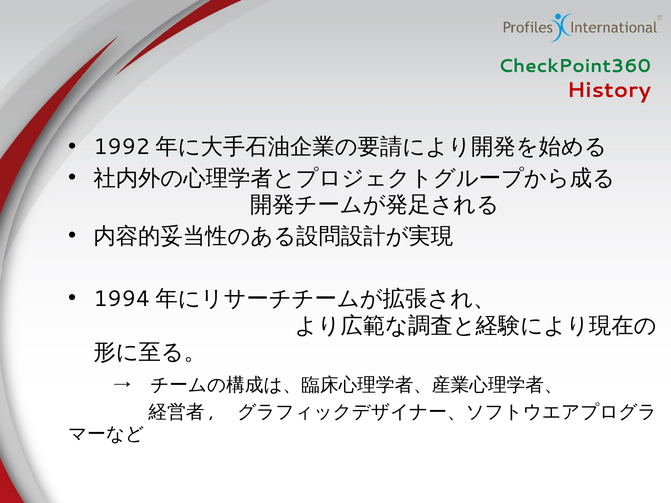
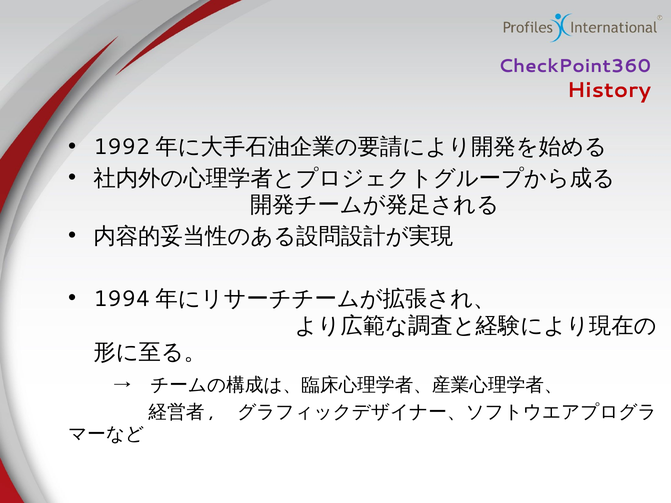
CheckPoint360 colour: green -> purple (575, 66)
